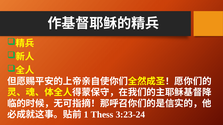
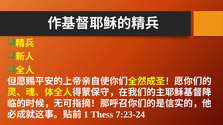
3:23-24: 3:23-24 -> 7:23-24 (130, 115)
